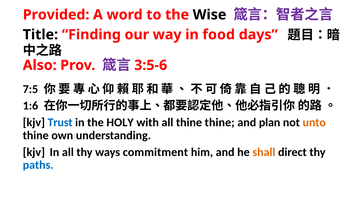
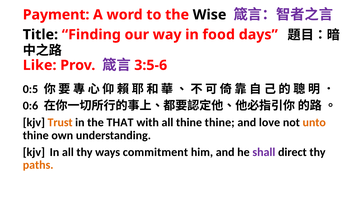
Provided: Provided -> Payment (56, 15)
Also: Also -> Like (40, 65)
7:5: 7:5 -> 0:5 (30, 89)
1:6: 1:6 -> 0:6 (30, 106)
Trust colour: blue -> orange (60, 122)
HOLY: HOLY -> THAT (120, 122)
plan: plan -> love (270, 122)
shall colour: orange -> purple (264, 152)
paths colour: blue -> orange (38, 165)
